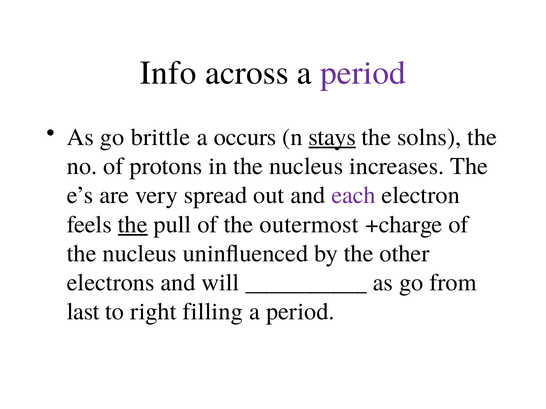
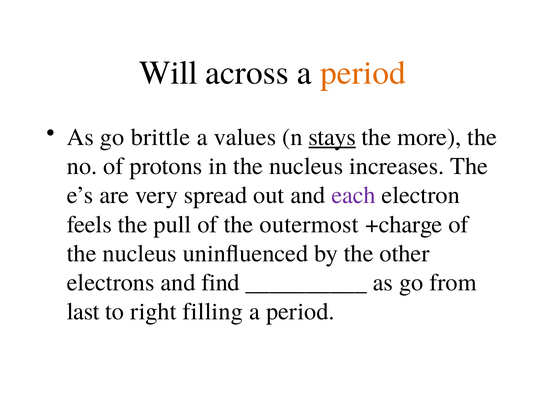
Info: Info -> Will (168, 73)
period colour: purple -> orange (363, 73)
occurs: occurs -> values (245, 137)
solns: solns -> more (429, 137)
the underline: present -> none (133, 225)
will: will -> find (221, 283)
